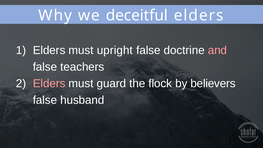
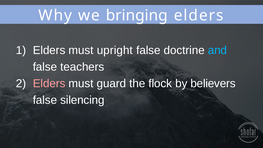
deceitful: deceitful -> bringing (137, 15)
and colour: pink -> light blue (217, 50)
husband: husband -> silencing (82, 100)
